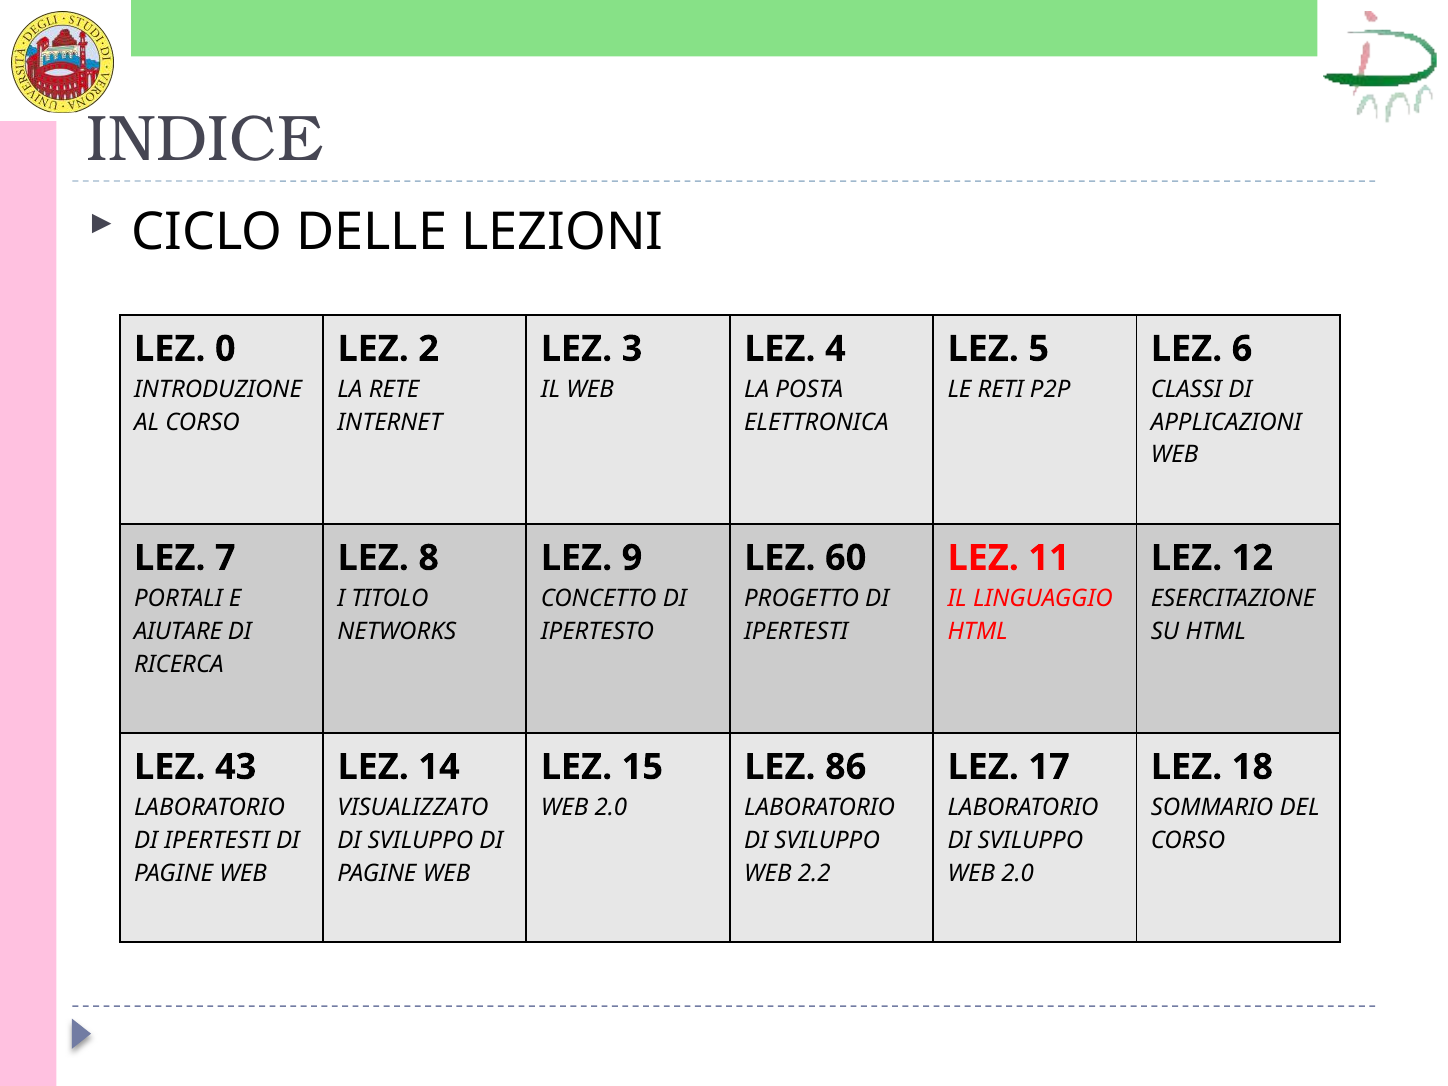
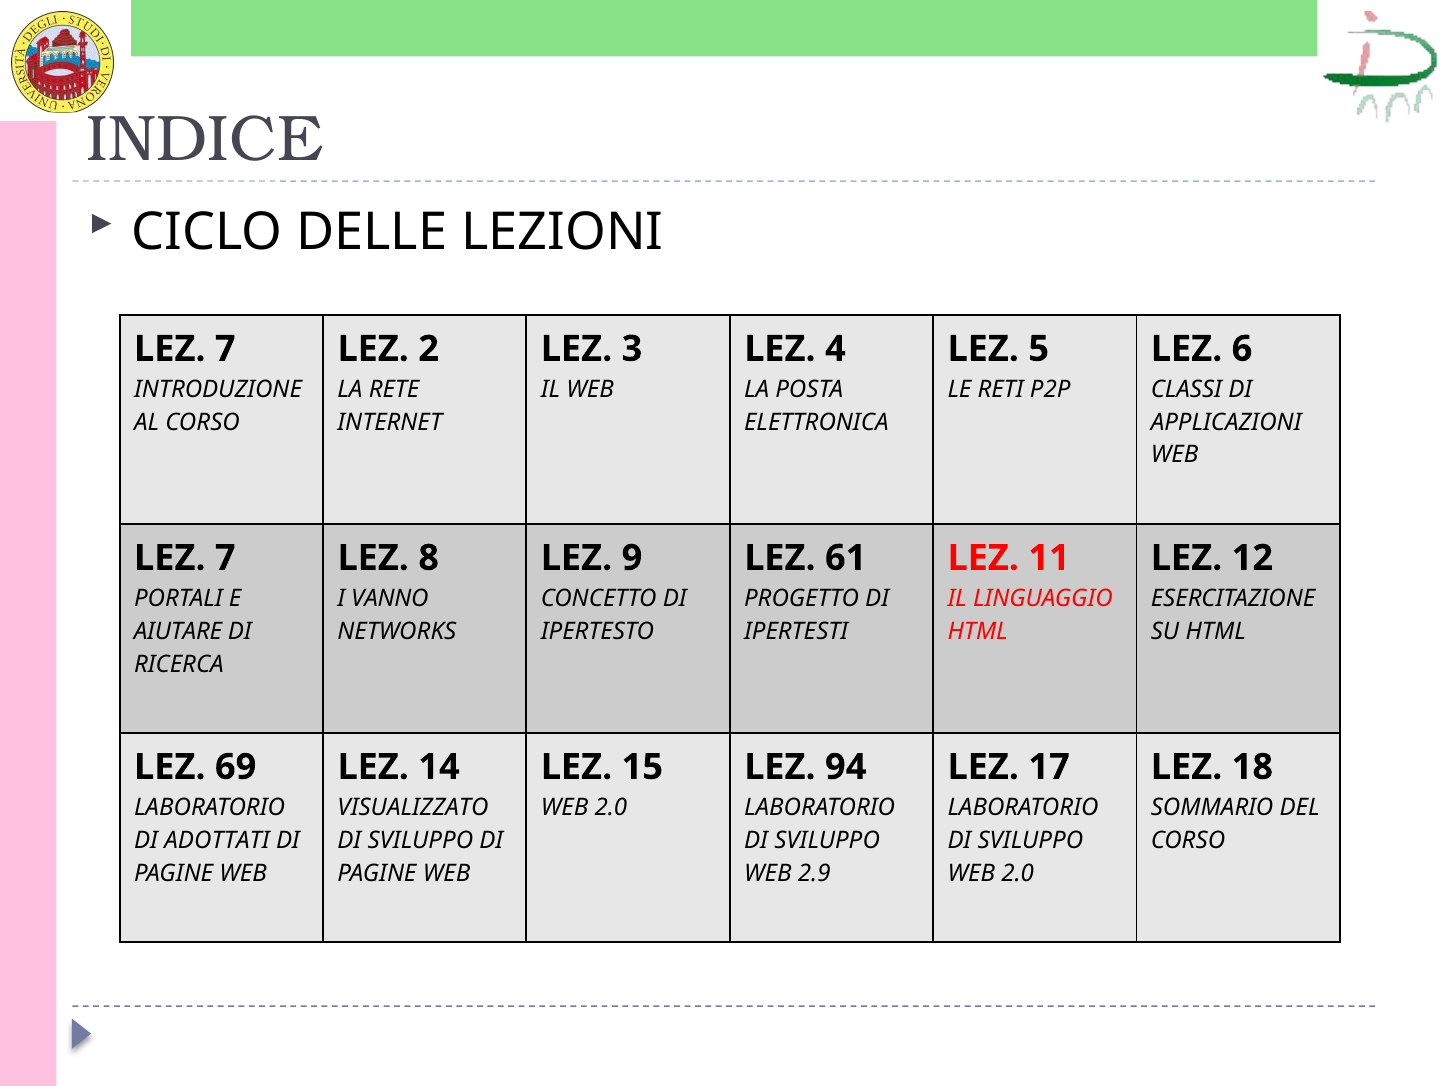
0: 0 -> 7 (225, 349)
60: 60 -> 61 (846, 558)
TITOLO: TITOLO -> VANNO (390, 598)
43: 43 -> 69 (236, 767)
86: 86 -> 94 (846, 767)
IPERTESTI: IPERTESTI -> ADOTTATI (217, 840)
2.2: 2.2 -> 2.9 (814, 873)
